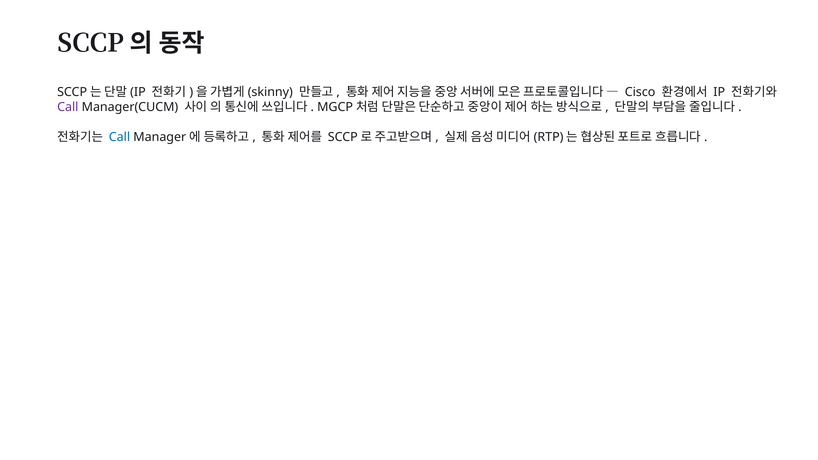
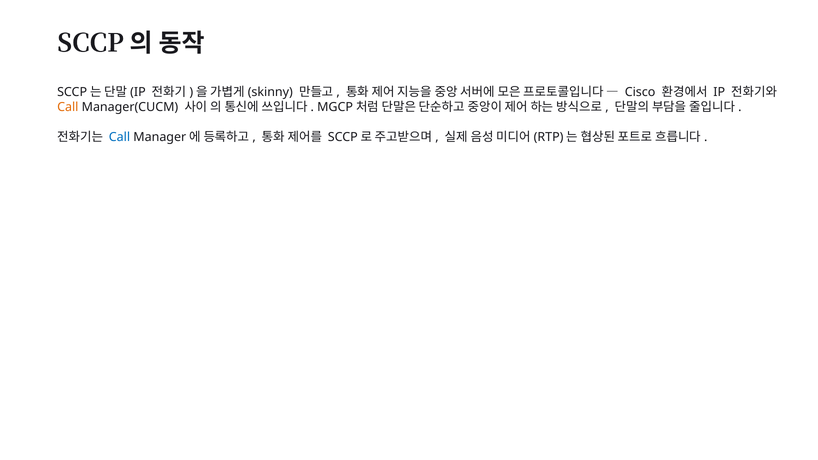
Call colour: purple -> orange (68, 107)
